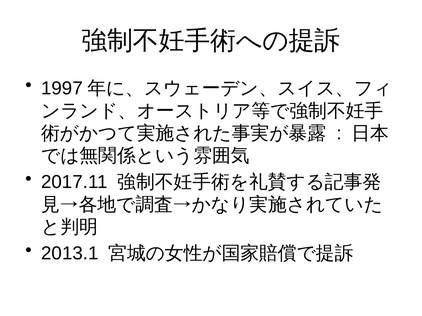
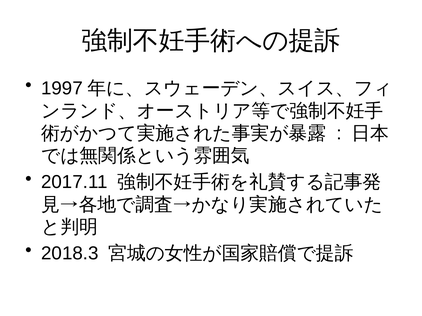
2013.1: 2013.1 -> 2018.3 (70, 254)
